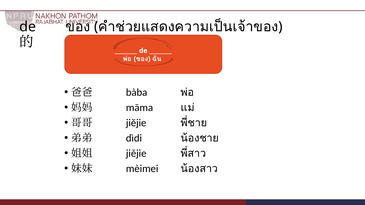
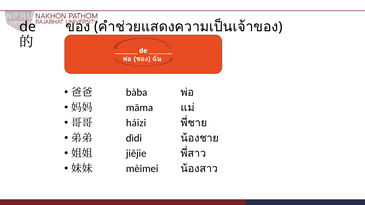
jiĕjie: jiĕjie -> háizi (136, 123)
